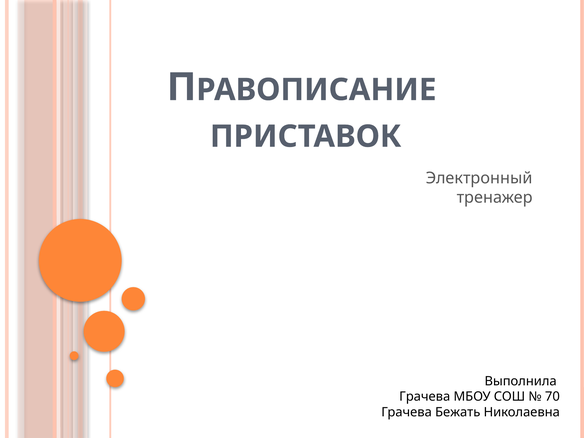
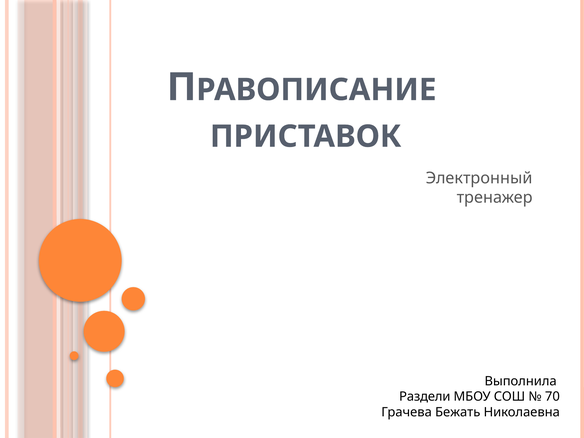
Грачева: Грачева -> Раздели (425, 397)
